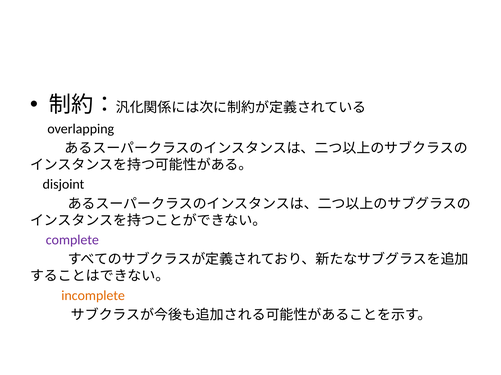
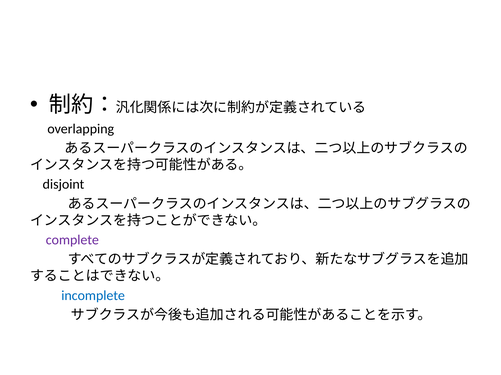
incomplete colour: orange -> blue (93, 296)
